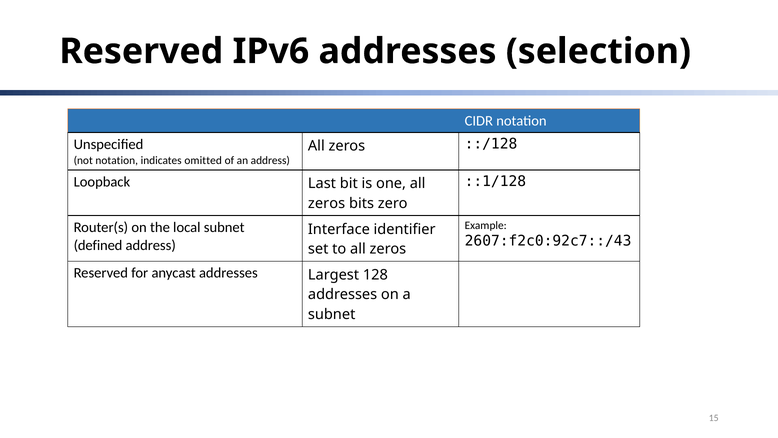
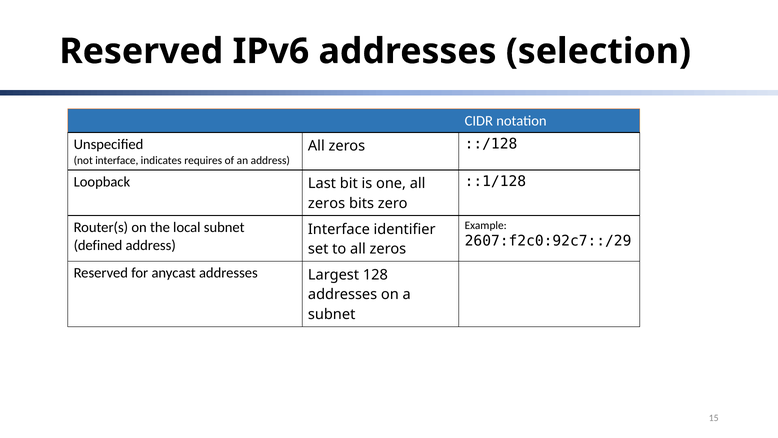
not notation: notation -> interface (117, 160)
omitted: omitted -> requires (203, 160)
2607:f2c0:92c7::/43: 2607:f2c0:92c7::/43 -> 2607:f2c0:92c7::/29 (548, 241)
